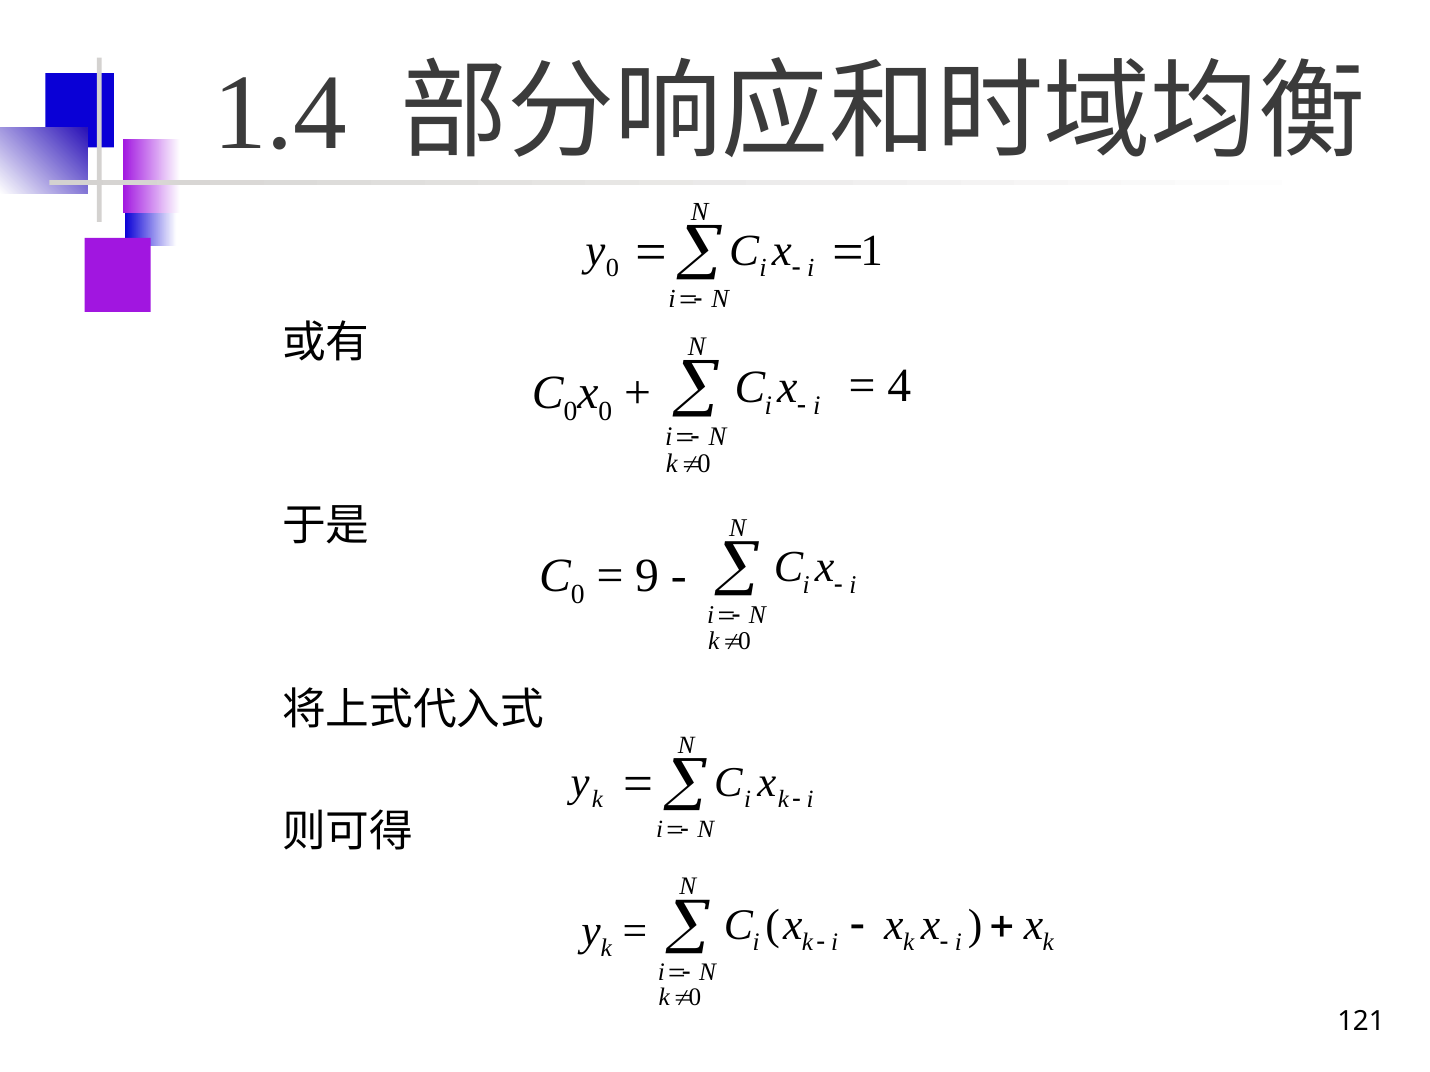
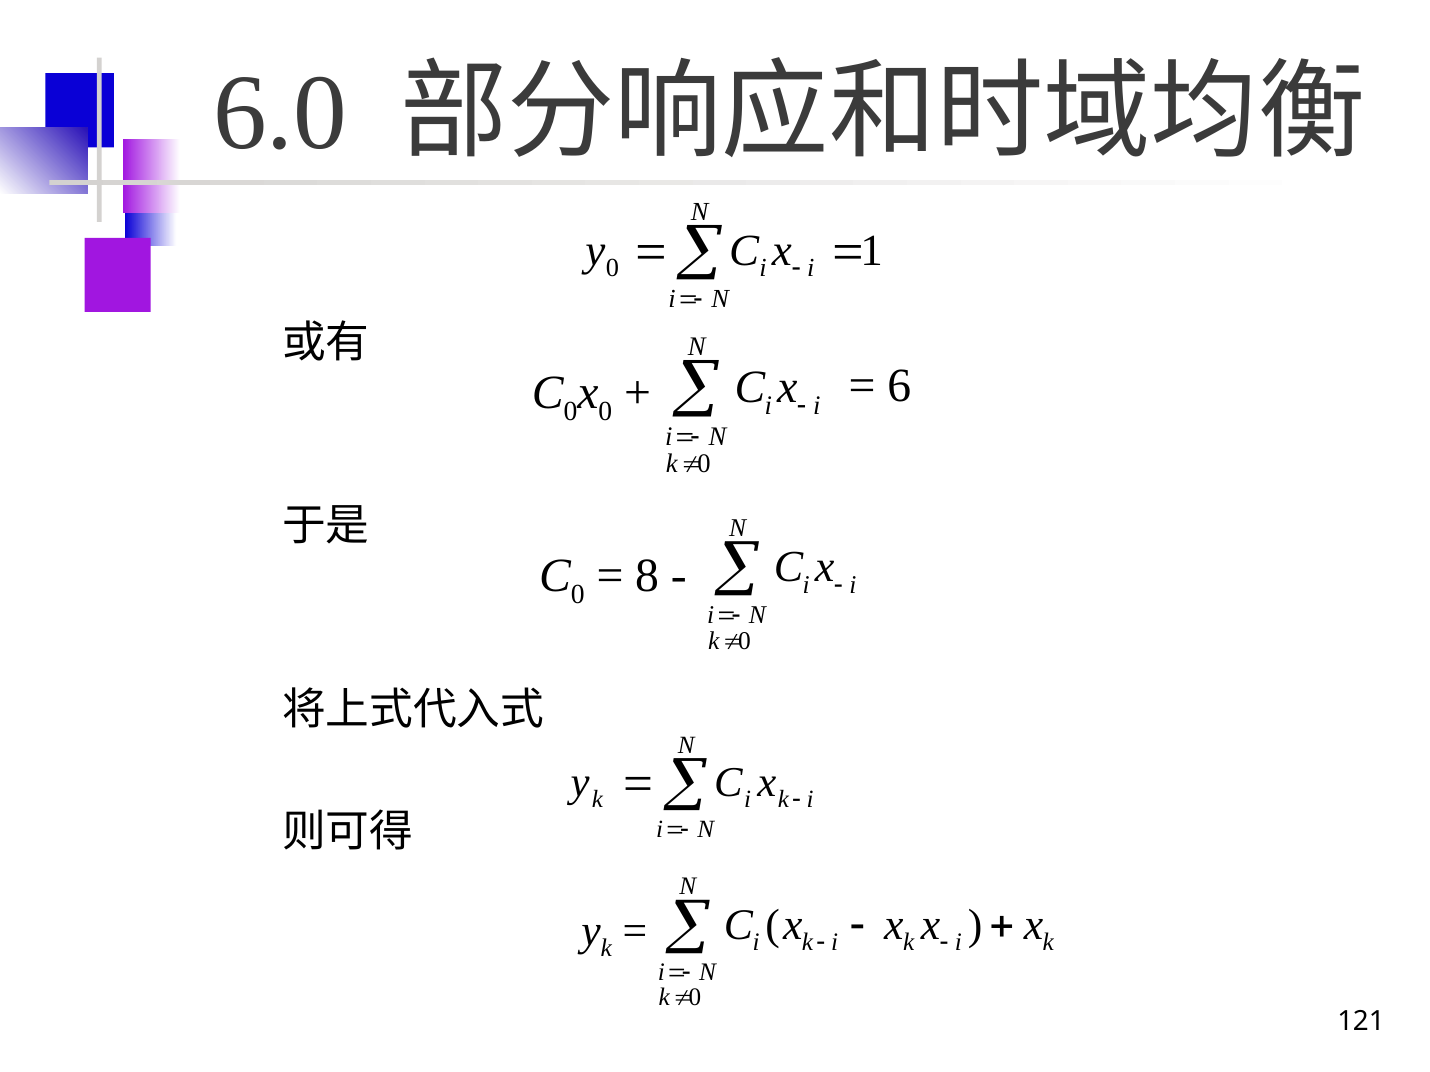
1.4: 1.4 -> 6.0 (280, 113)
4: 4 -> 6 (899, 386)
9: 9 -> 8 (647, 576)
